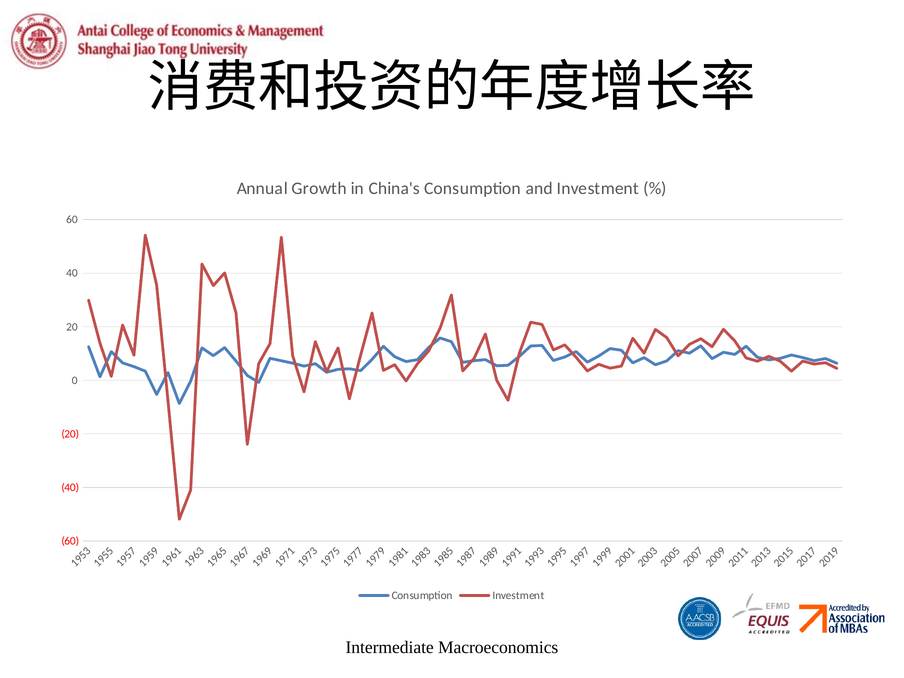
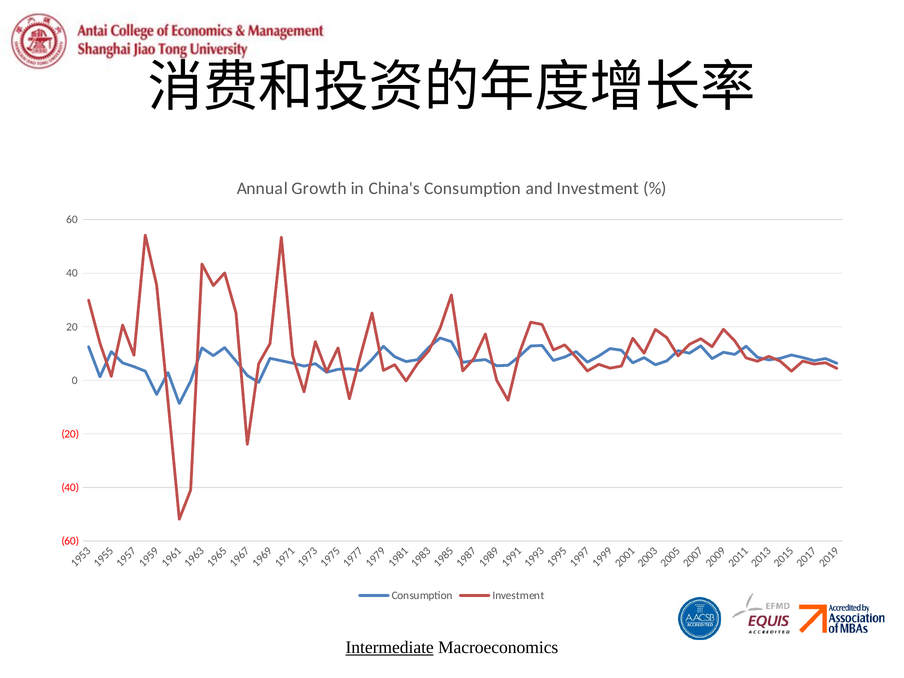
Intermediate underline: none -> present (390, 648)
